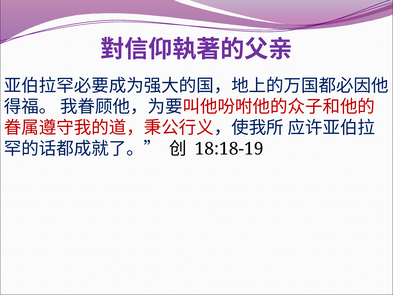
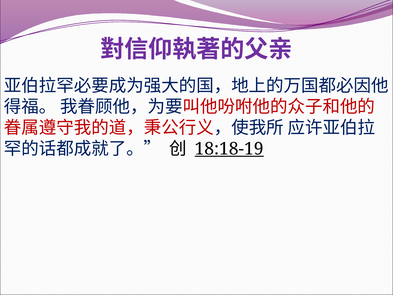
18:18-19 underline: none -> present (229, 149)
